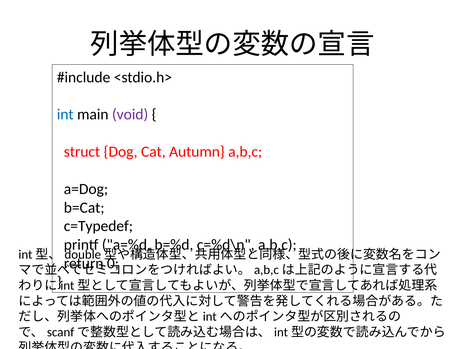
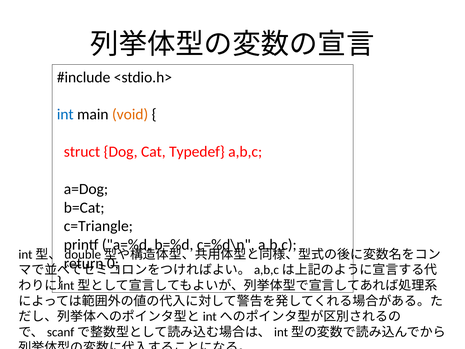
void colour: purple -> orange (130, 114)
Autumn: Autumn -> Typedef (197, 152)
c=Typedef: c=Typedef -> c=Triangle (98, 226)
